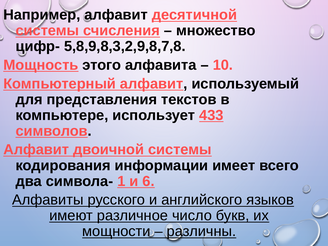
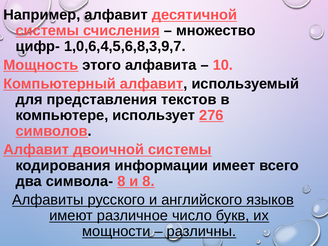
5,8,9,8,3,2,9,8,7,8: 5,8,9,8,3,2,9,8,7,8 -> 1,0,6,4,5,6,8,3,9,7 (125, 46)
433: 433 -> 276 (211, 115)
символа- 1: 1 -> 8 (121, 181)
и 6: 6 -> 8 (149, 181)
